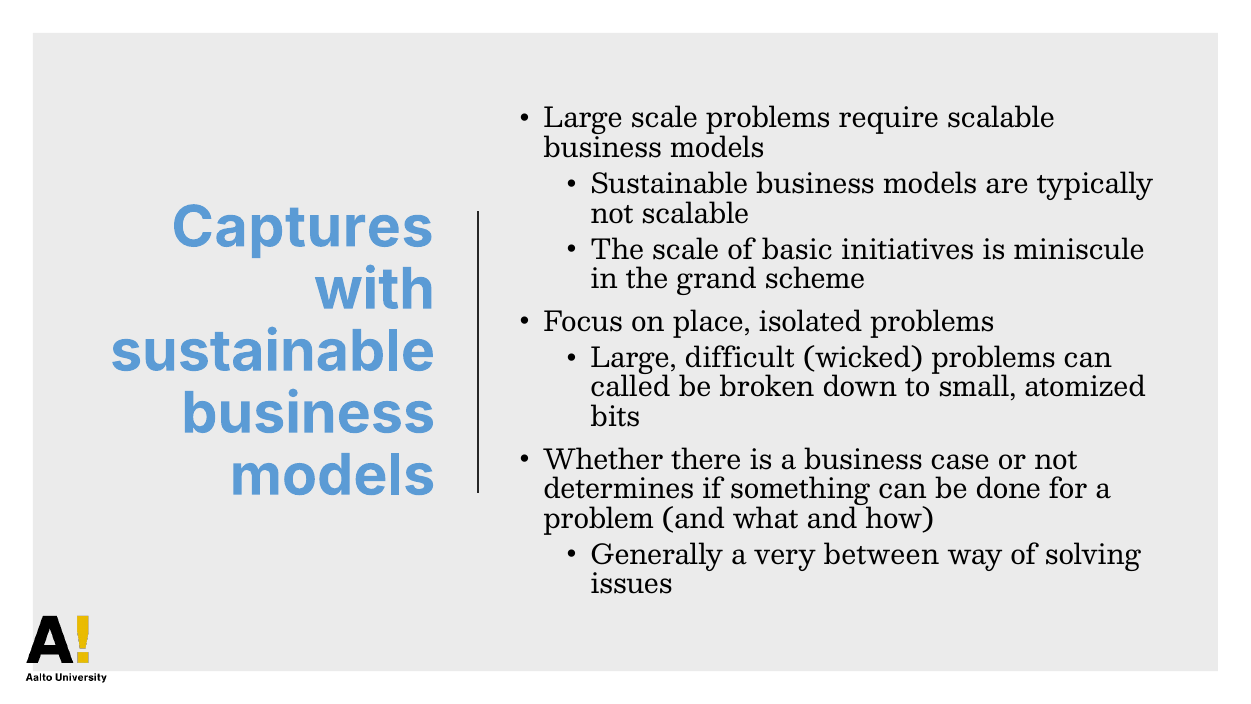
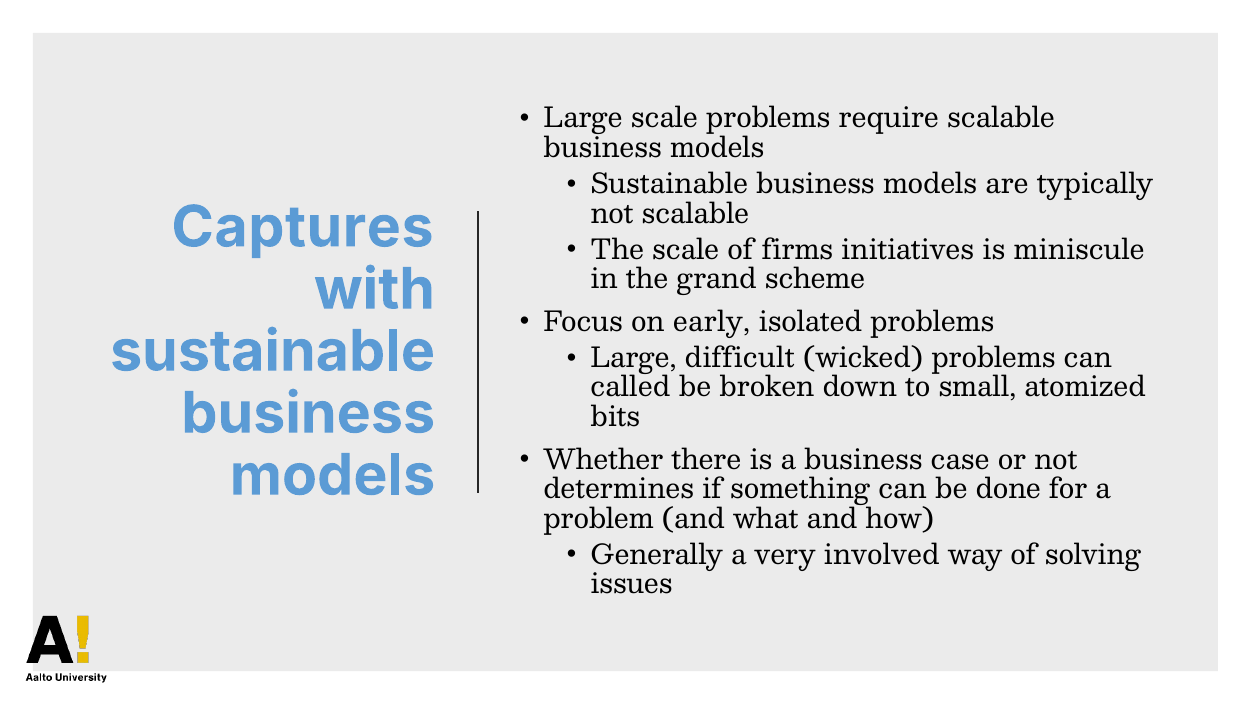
basic: basic -> firms (797, 250)
place: place -> early (711, 322)
between: between -> involved (882, 555)
